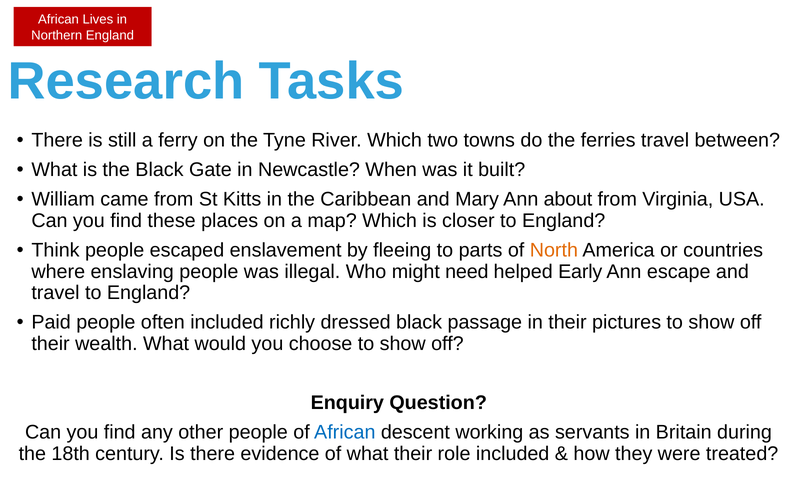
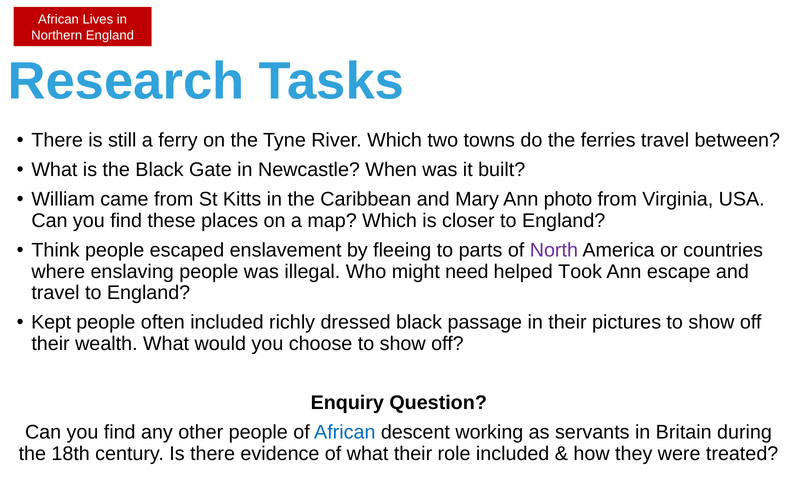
about: about -> photo (568, 200)
North colour: orange -> purple (554, 250)
Early: Early -> Took (580, 272)
Paid: Paid -> Kept (51, 323)
